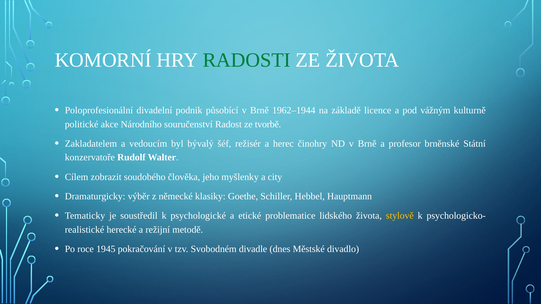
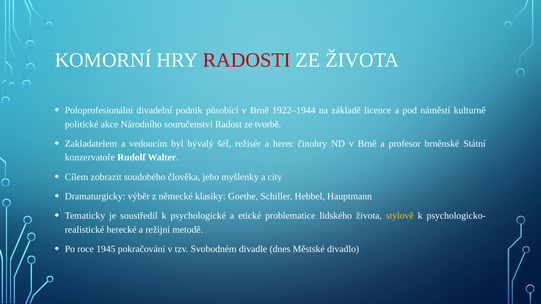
RADOSTI colour: green -> red (247, 60)
1962–1944: 1962–1944 -> 1922–1944 (294, 111)
vážným: vážným -> náměstí (435, 111)
